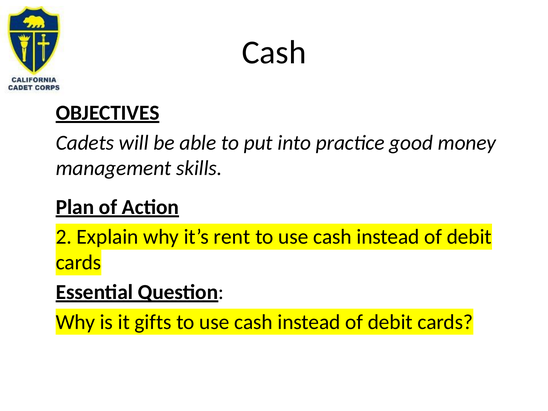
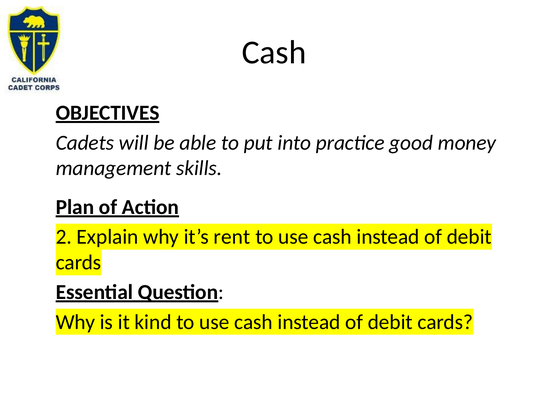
gifts: gifts -> kind (153, 322)
